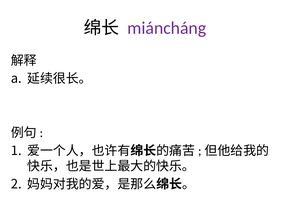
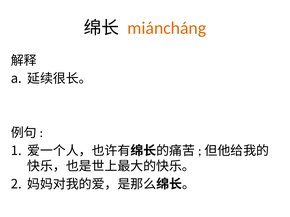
miáncháng colour: purple -> orange (167, 28)
